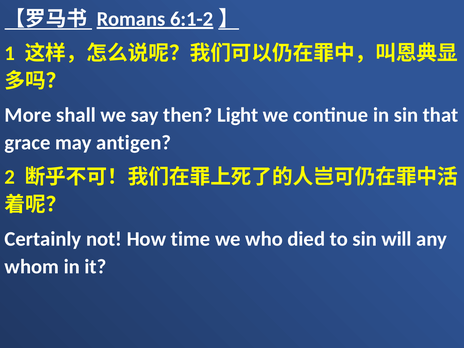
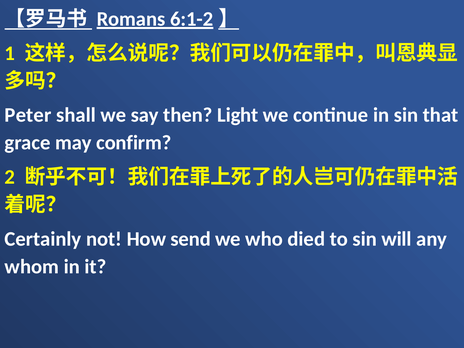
More: More -> Peter (28, 115)
antigen: antigen -> confirm (134, 143)
time: time -> send (191, 239)
